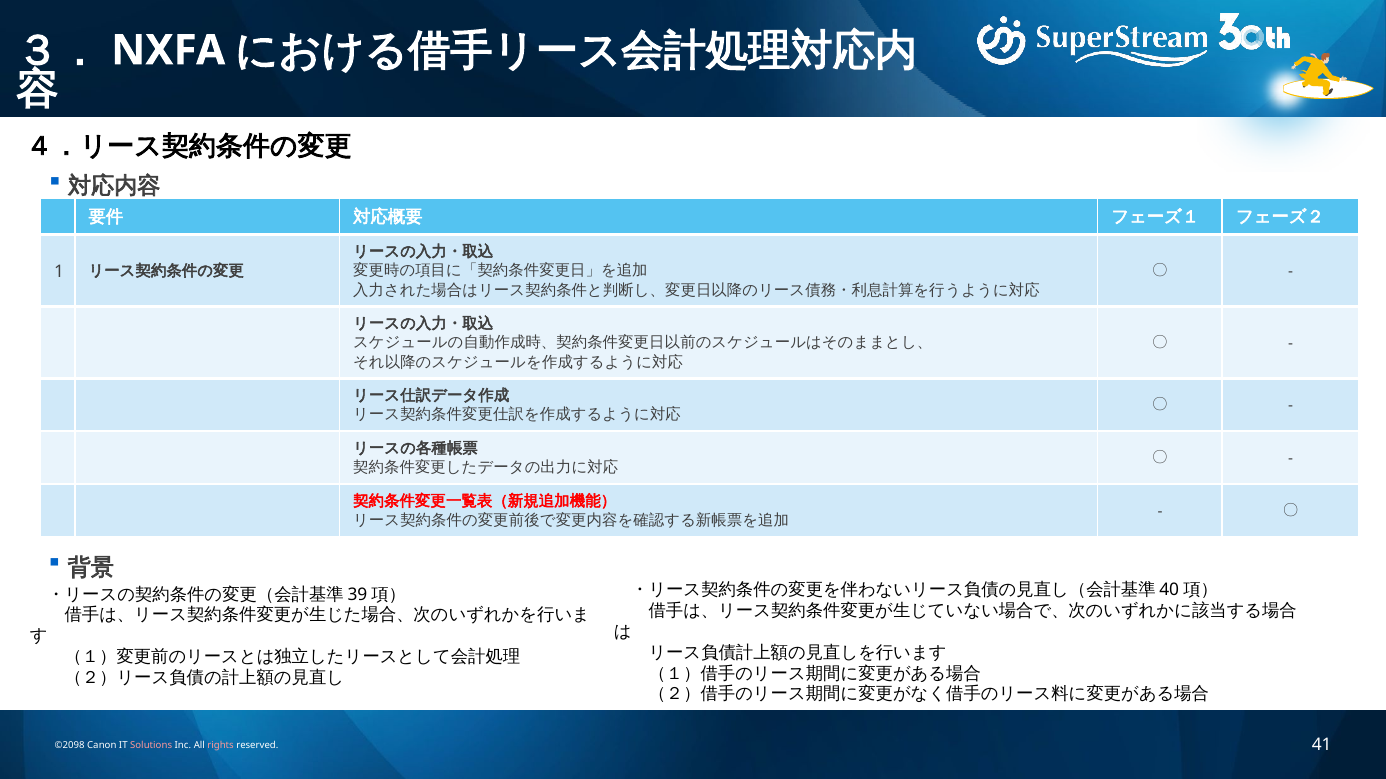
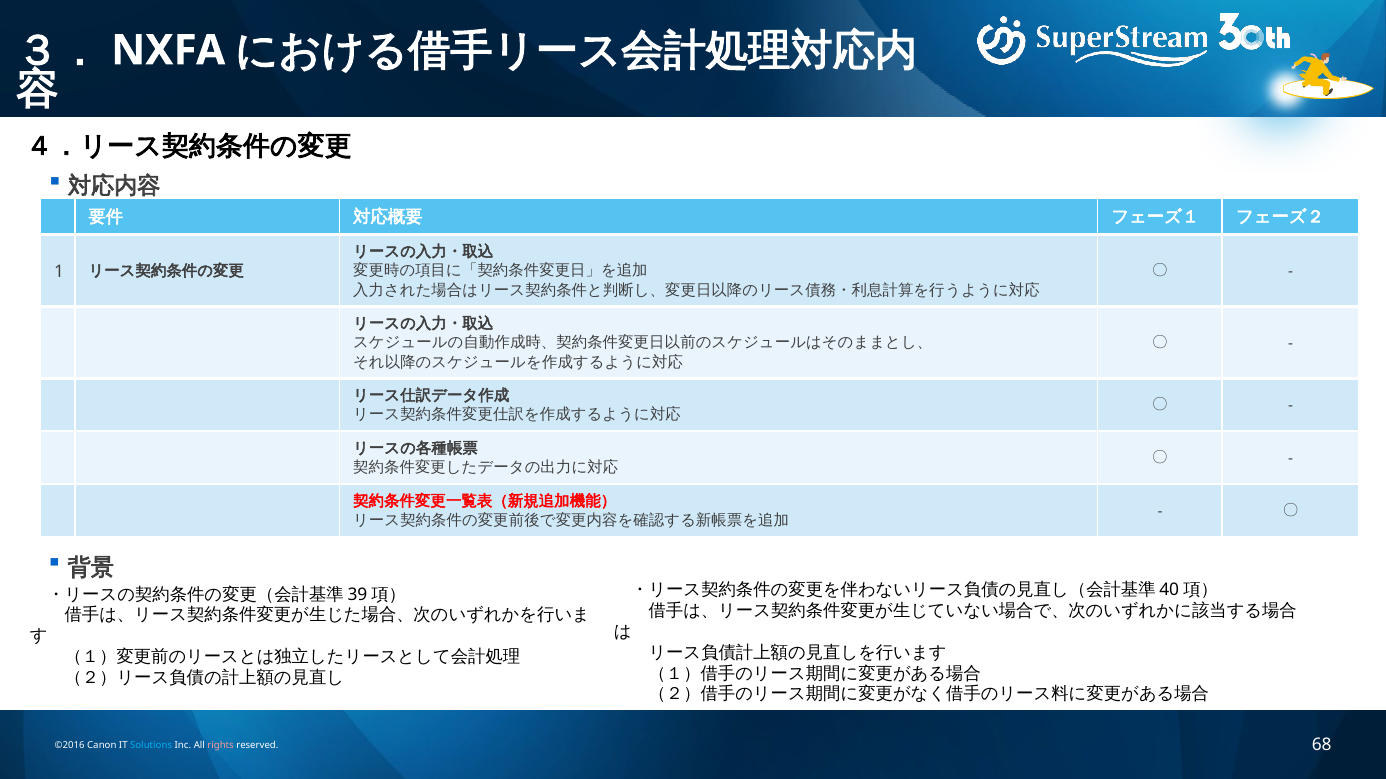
©2098: ©2098 -> ©2016 (70, 746)
Solutions colour: pink -> light blue (151, 746)
41: 41 -> 68 (1322, 745)
